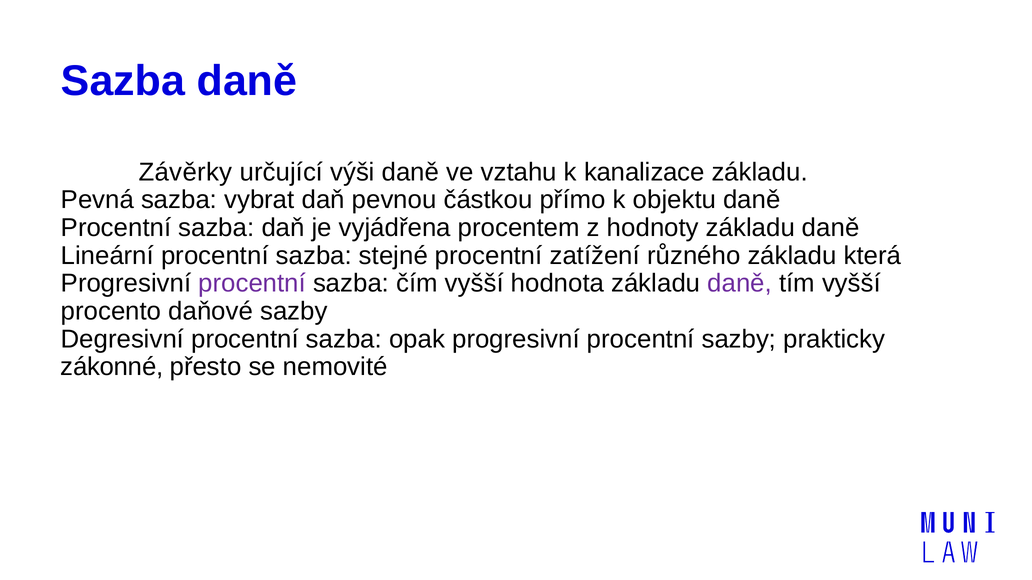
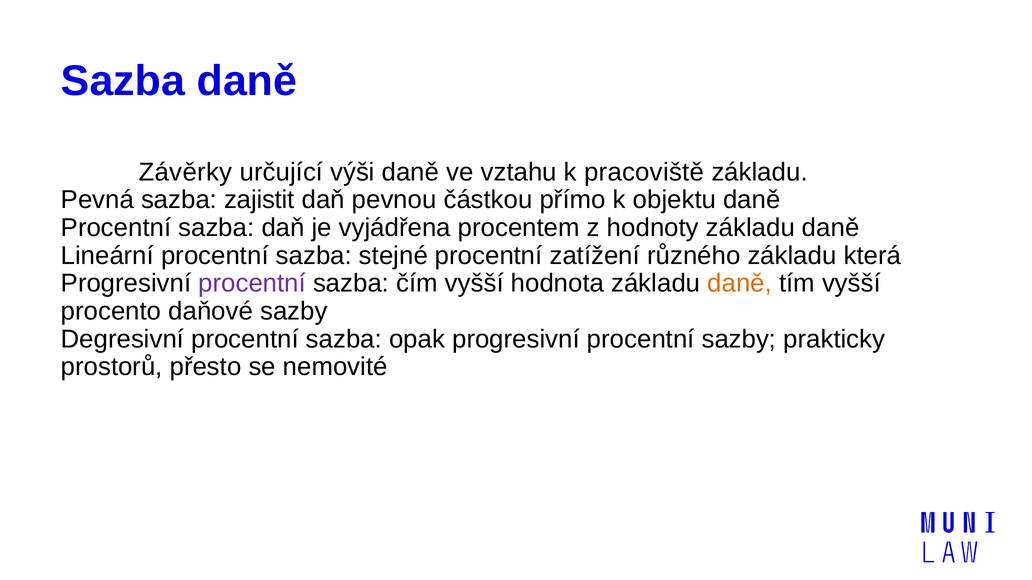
kanalizace: kanalizace -> pracoviště (644, 172)
vybrat: vybrat -> zajistit (259, 200)
daně colour: purple -> orange (740, 284)
zákonné: zákonné -> prostorů (112, 367)
